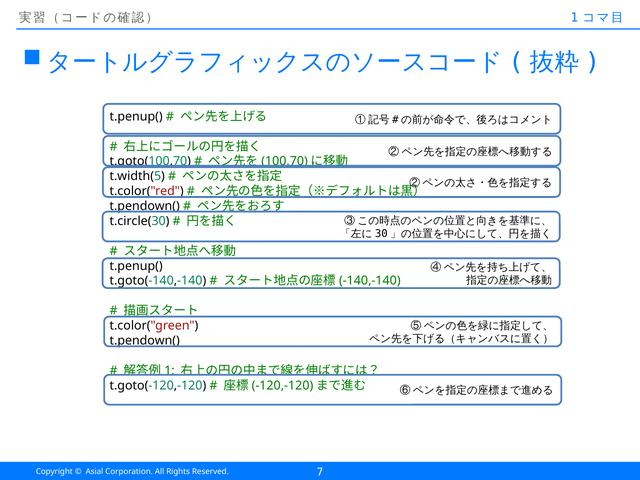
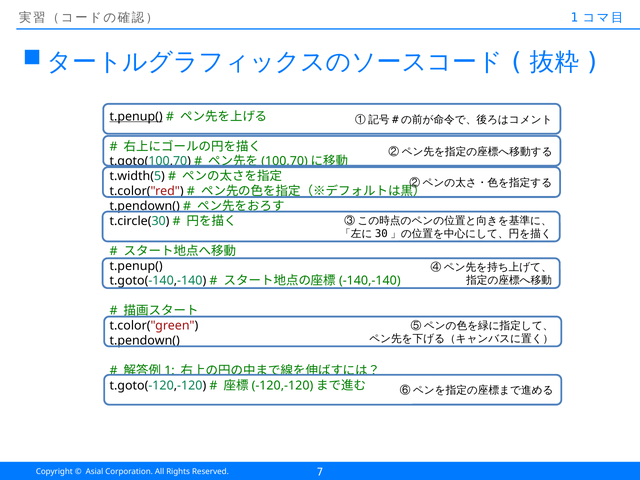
t.penup( underline: none -> present (136, 117)
